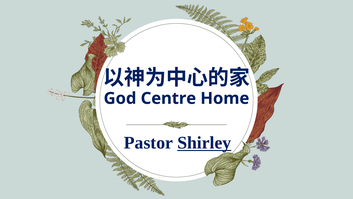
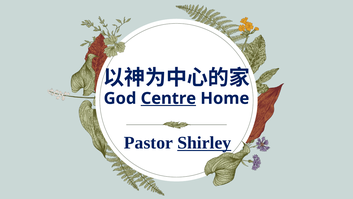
Centre underline: none -> present (168, 98)
